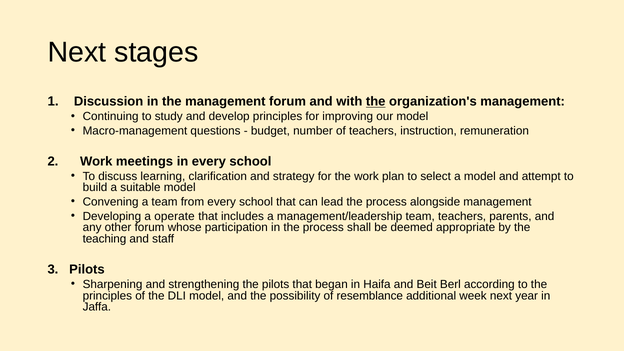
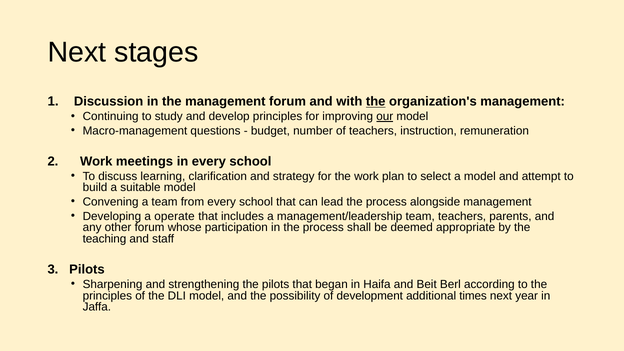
our underline: none -> present (385, 117)
resemblance: resemblance -> development (370, 296)
week: week -> times (473, 296)
